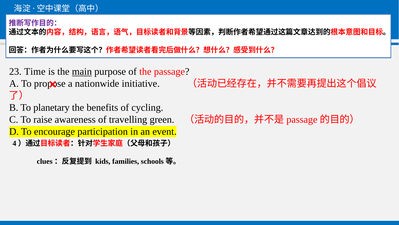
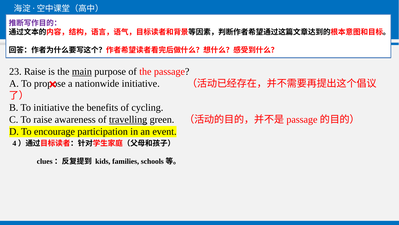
23 Time: Time -> Raise (35, 72)
To planetary: planetary -> initiative (51, 107)
travelling underline: none -> present (128, 119)
